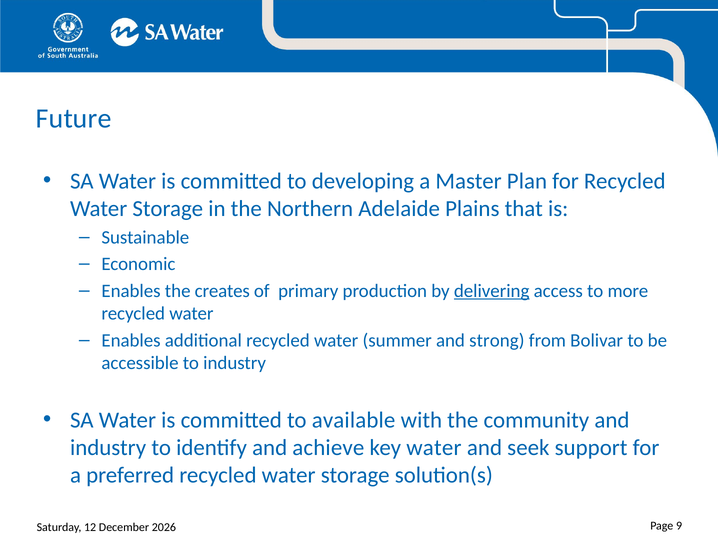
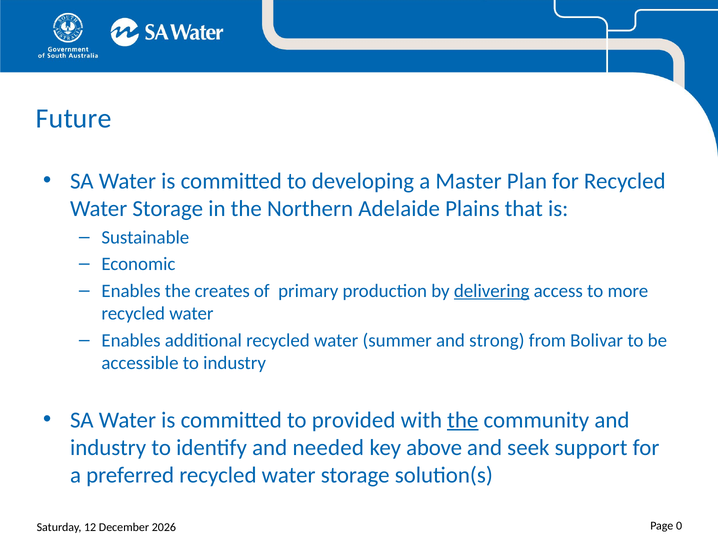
available: available -> provided (354, 420)
the underline: none -> present (463, 420)
achieve: achieve -> needed (328, 447)
key water: water -> above (434, 447)
9: 9 -> 0 (679, 525)
